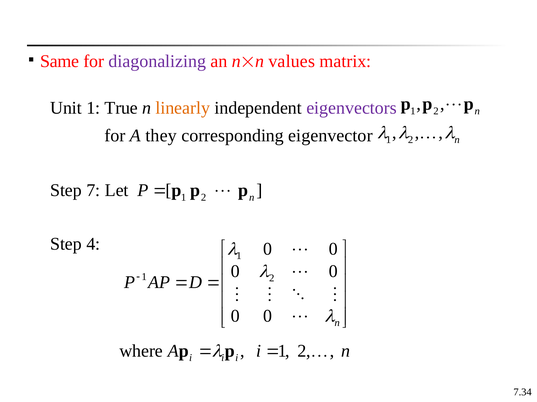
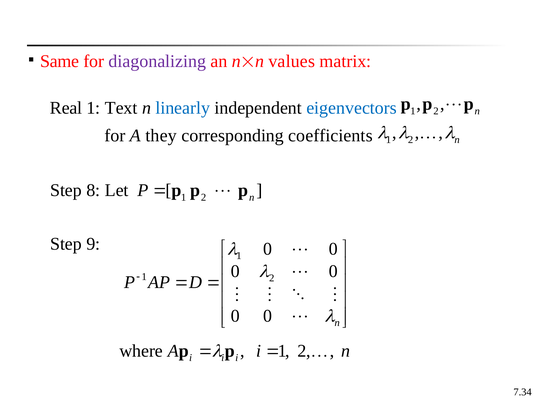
Unit: Unit -> Real (66, 108)
True: True -> Text (121, 108)
linearly colour: orange -> blue (183, 108)
eigenvectors colour: purple -> blue (352, 108)
eigenvector: eigenvector -> coefficients (330, 136)
7: 7 -> 8 (93, 191)
4: 4 -> 9 (93, 244)
